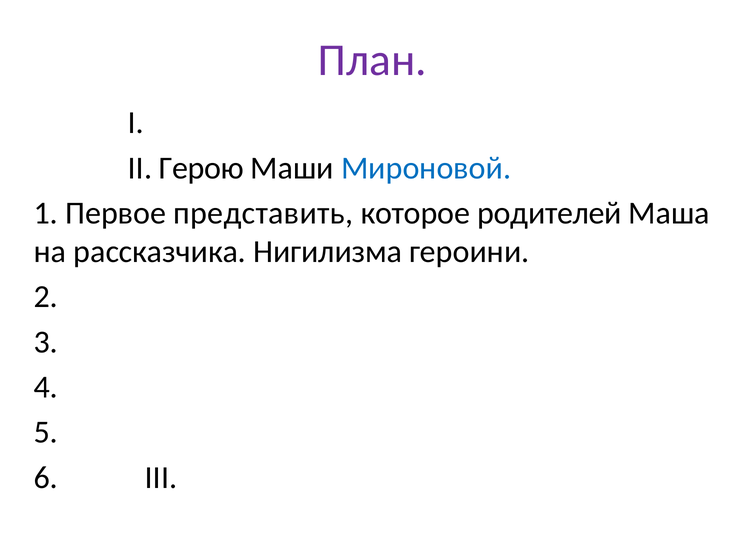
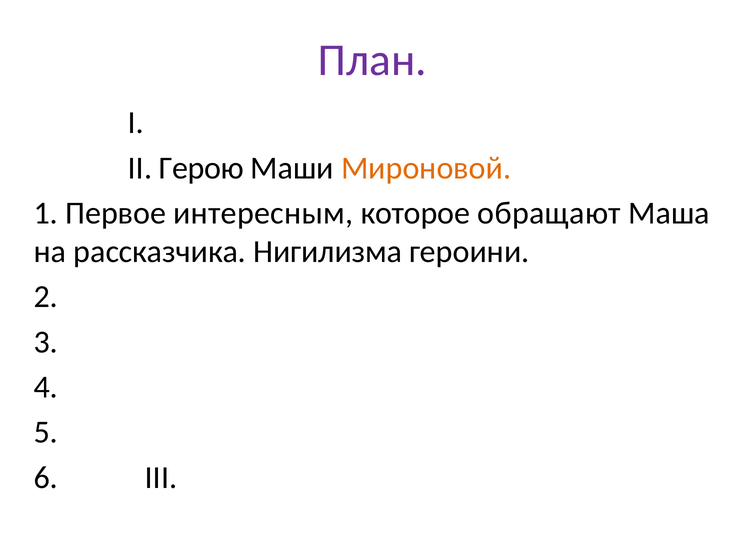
Мироновой colour: blue -> orange (426, 168)
представить: представить -> интересным (263, 213)
родителей: родителей -> обращают (549, 213)
